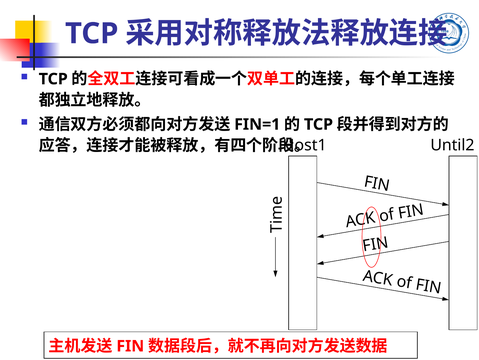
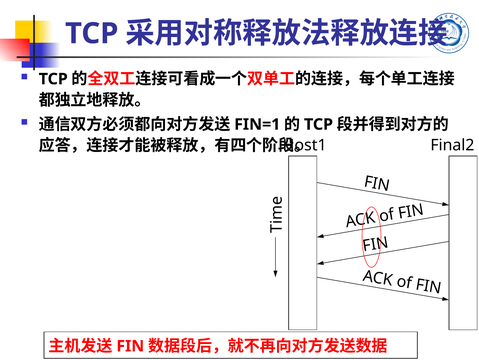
Until2: Until2 -> Final2 (452, 145)
